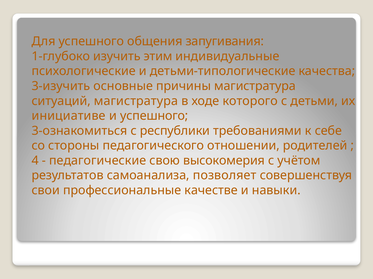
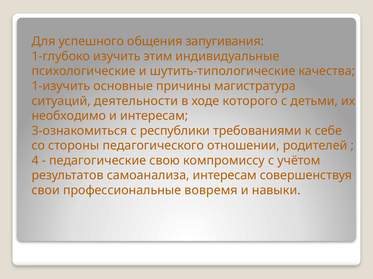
детьми-типологические: детьми-типологические -> шутить-типологические (223, 71)
3-изучить: 3-изучить -> 1-изучить (61, 86)
ситуаций магистратура: магистратура -> деятельности (136, 101)
инициативе: инициативе -> необходимо (69, 116)
и успешного: успешного -> интересам (154, 116)
высокомерия: высокомерия -> компромиссу (224, 161)
самоанализа позволяет: позволяет -> интересам (225, 176)
качестве: качестве -> вовремя (211, 191)
